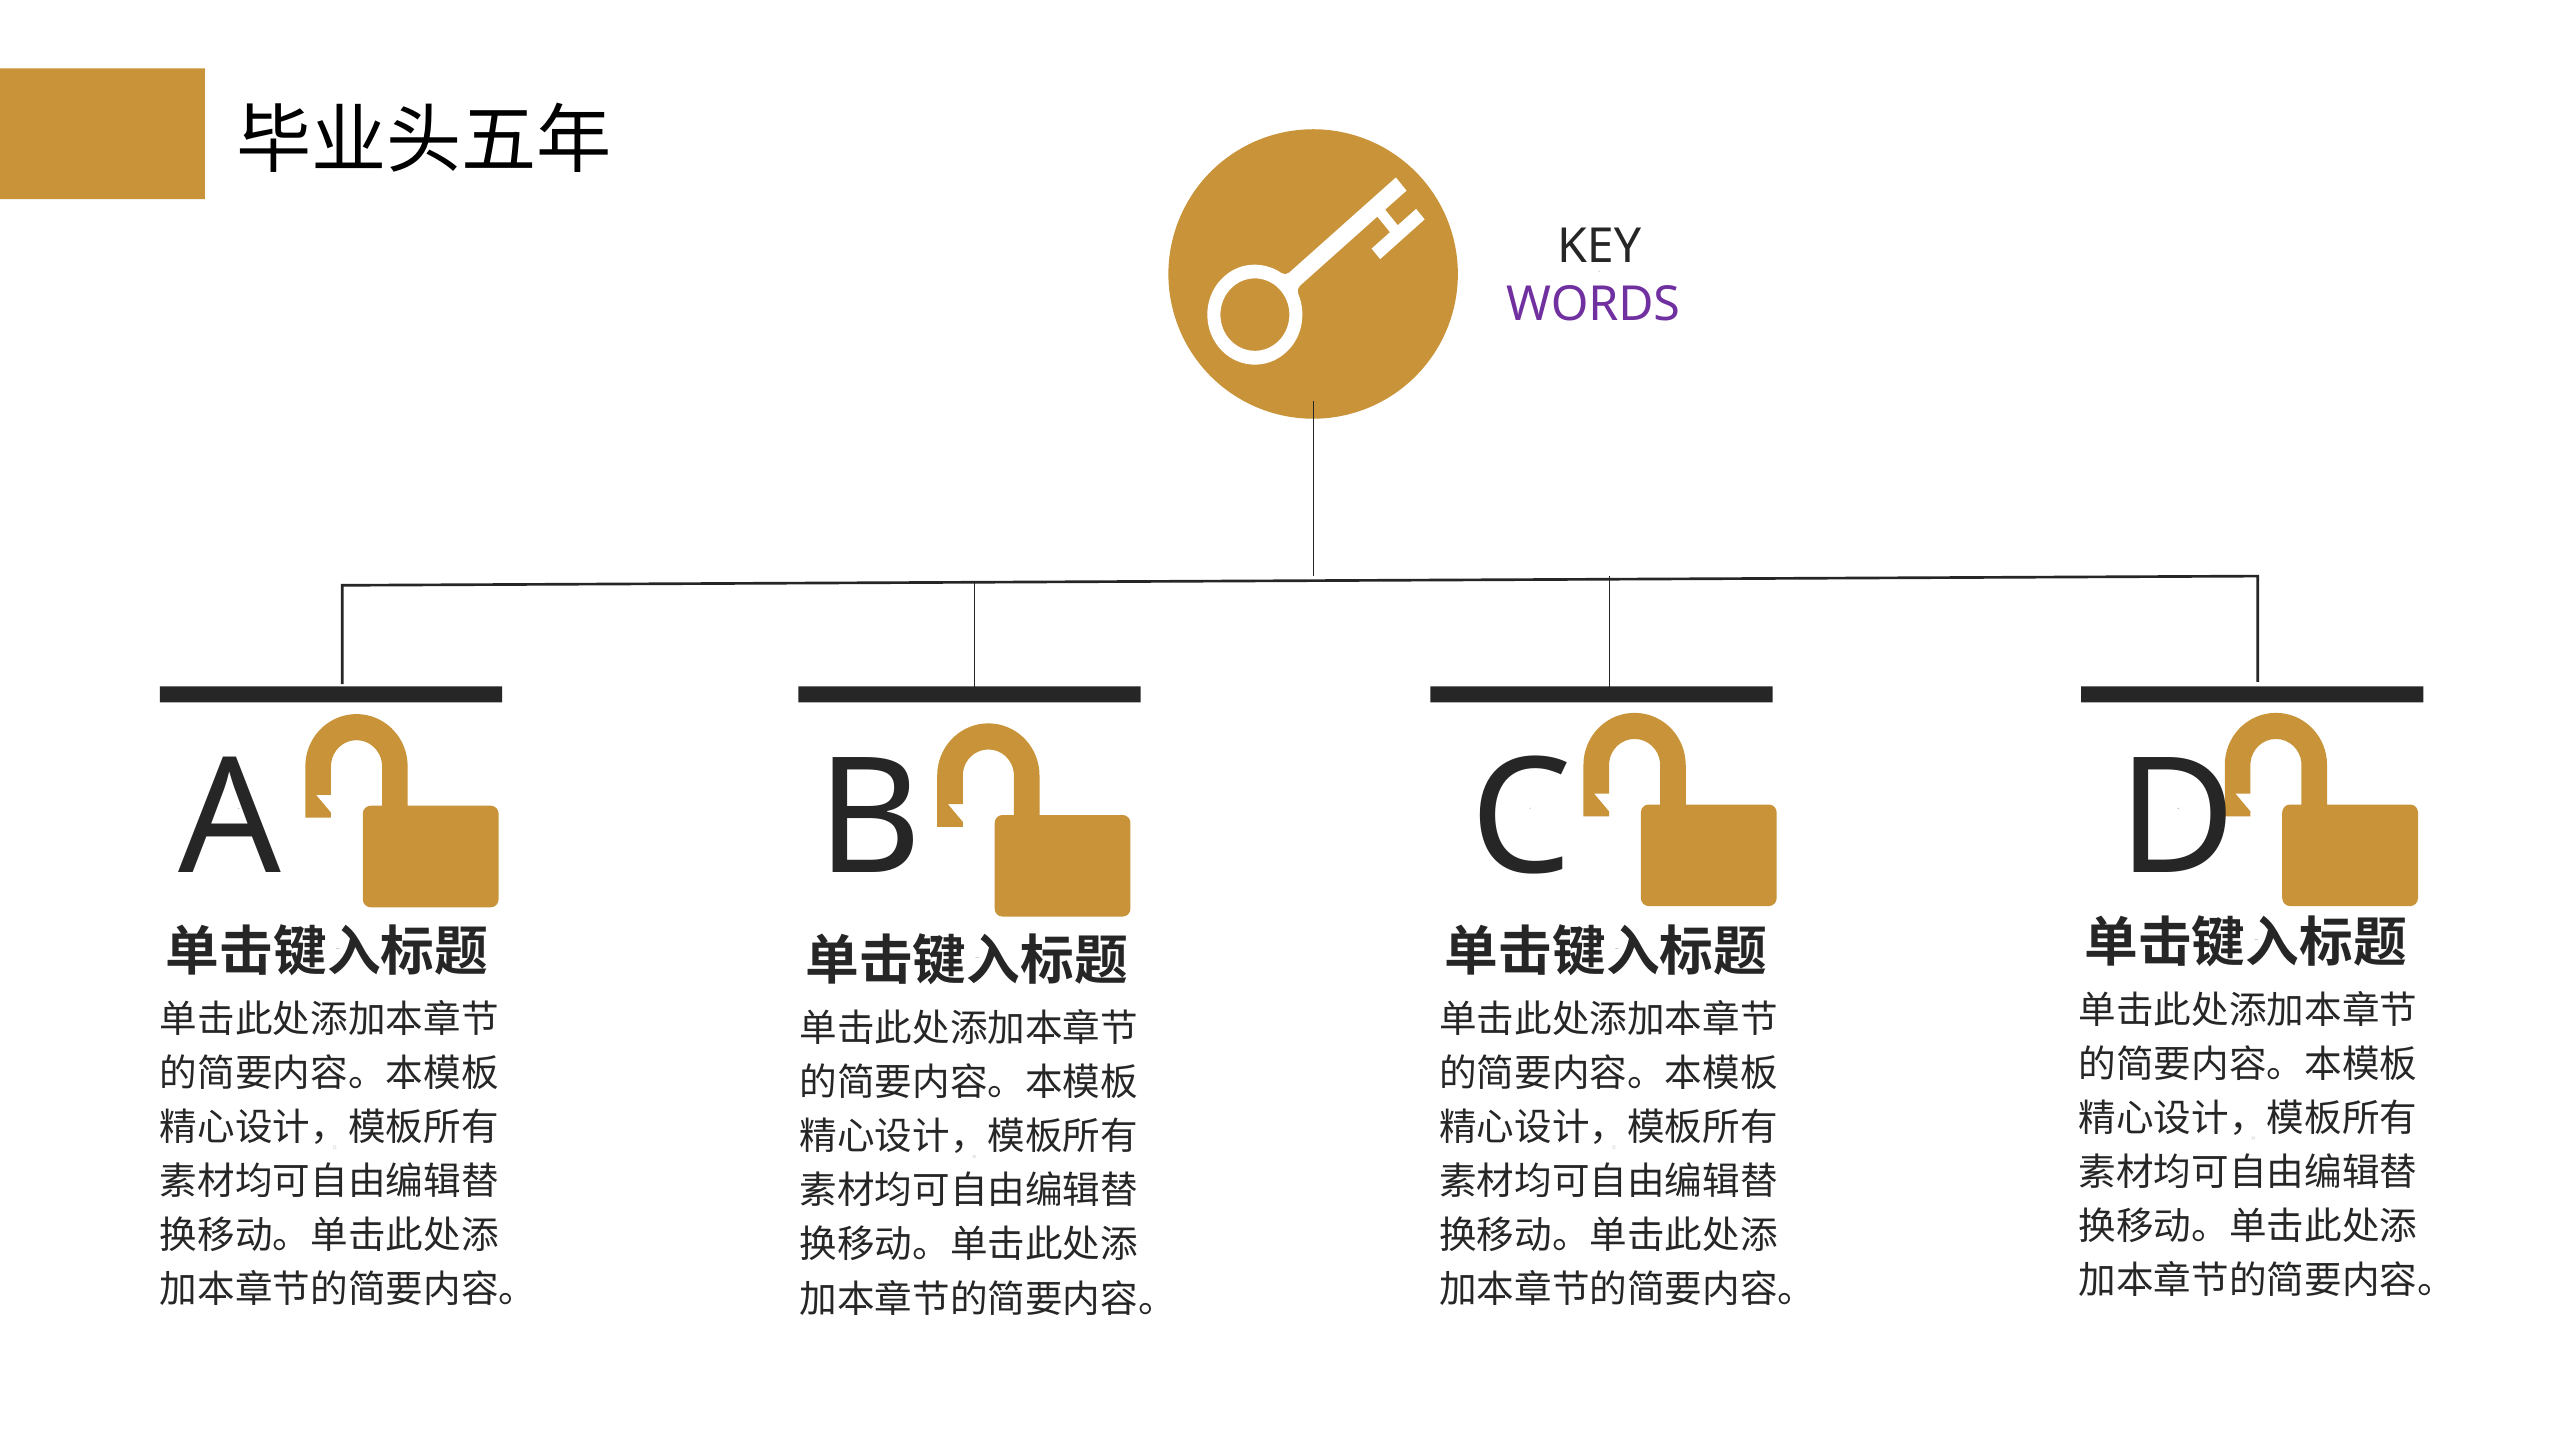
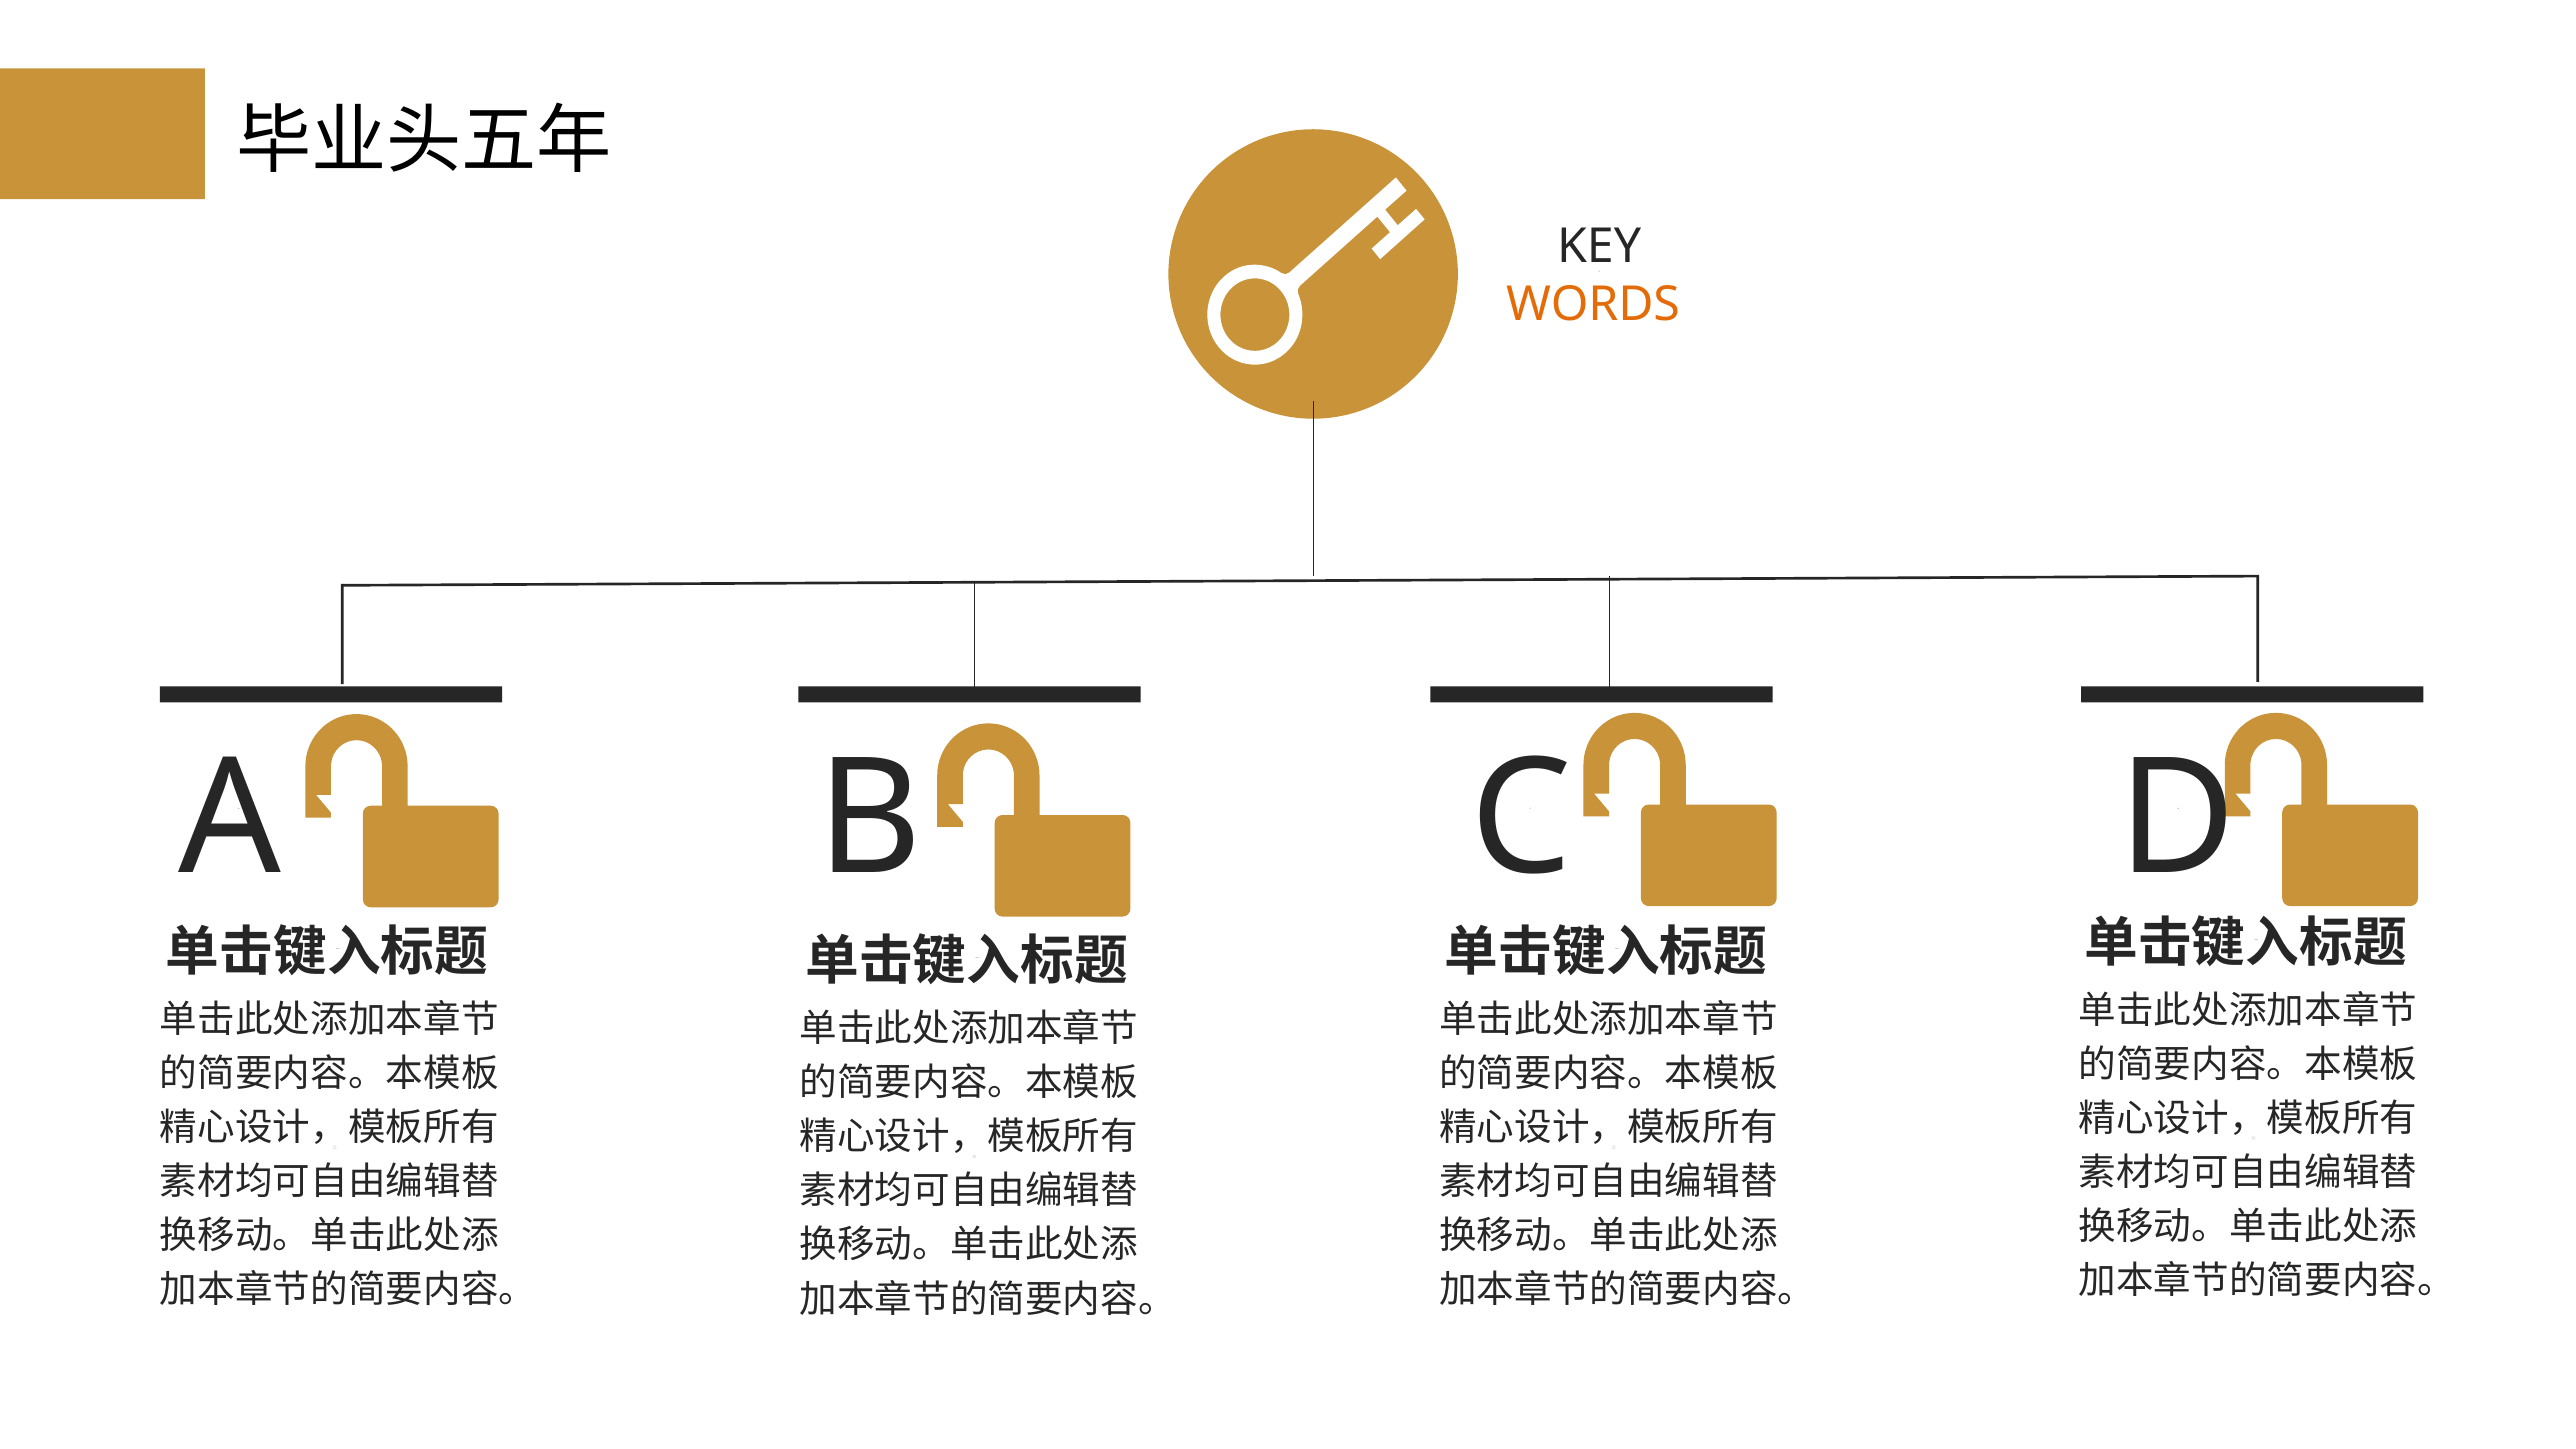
WORDS colour: purple -> orange (1593, 304)
